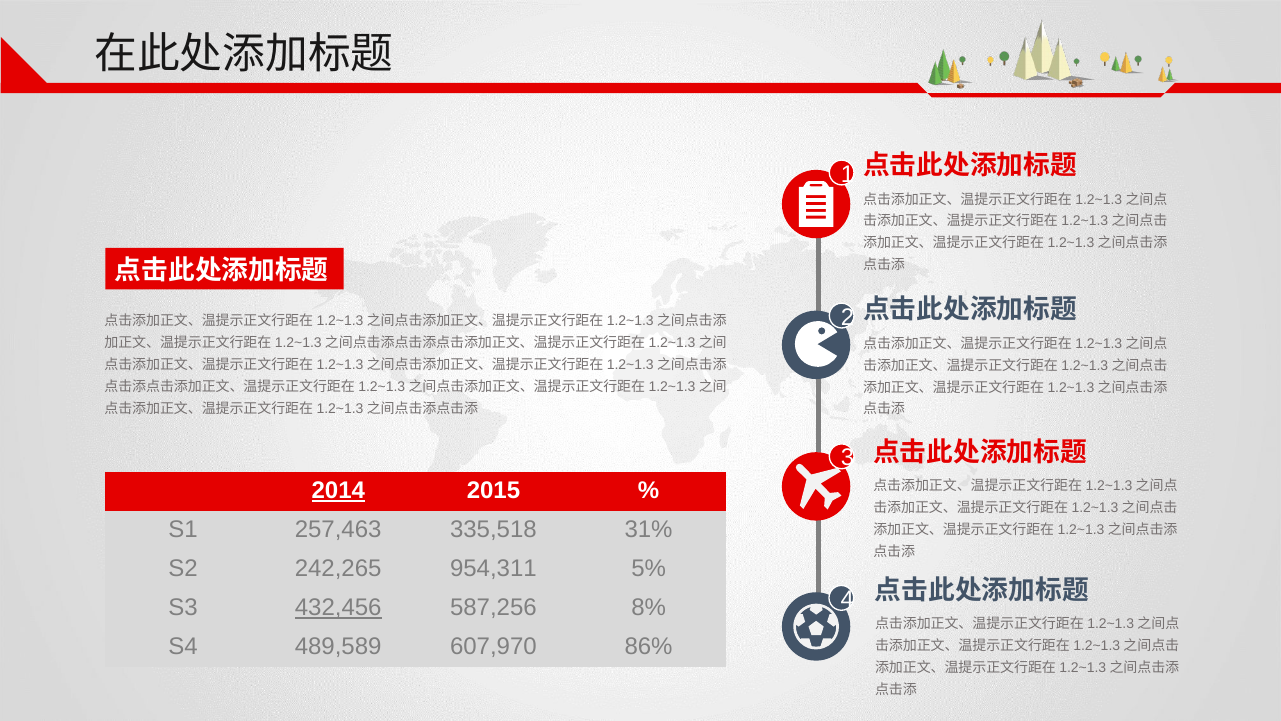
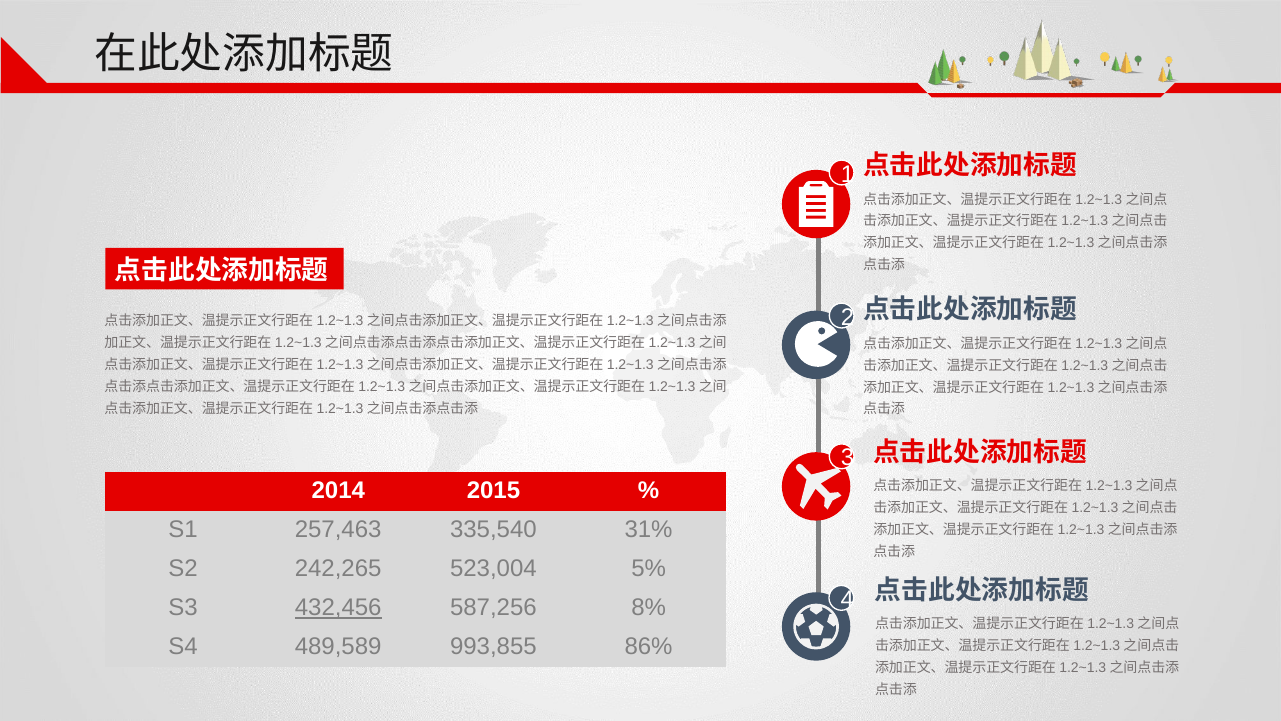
2014 underline: present -> none (338, 490)
335,518: 335,518 -> 335,540 (493, 529)
954,311: 954,311 -> 523,004 (493, 568)
607,970: 607,970 -> 993,855 (493, 646)
